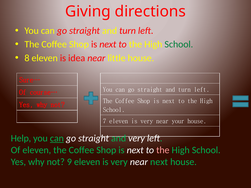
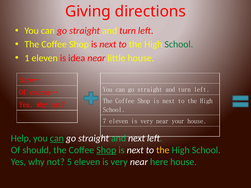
8: 8 -> 1 (27, 58)
and very: very -> next (137, 139)
Of eleven: eleven -> should (37, 150)
Shop underline: none -> present (106, 150)
the colour: pink -> yellow (163, 150)
9: 9 -> 5 (69, 162)
near next: next -> here (159, 162)
